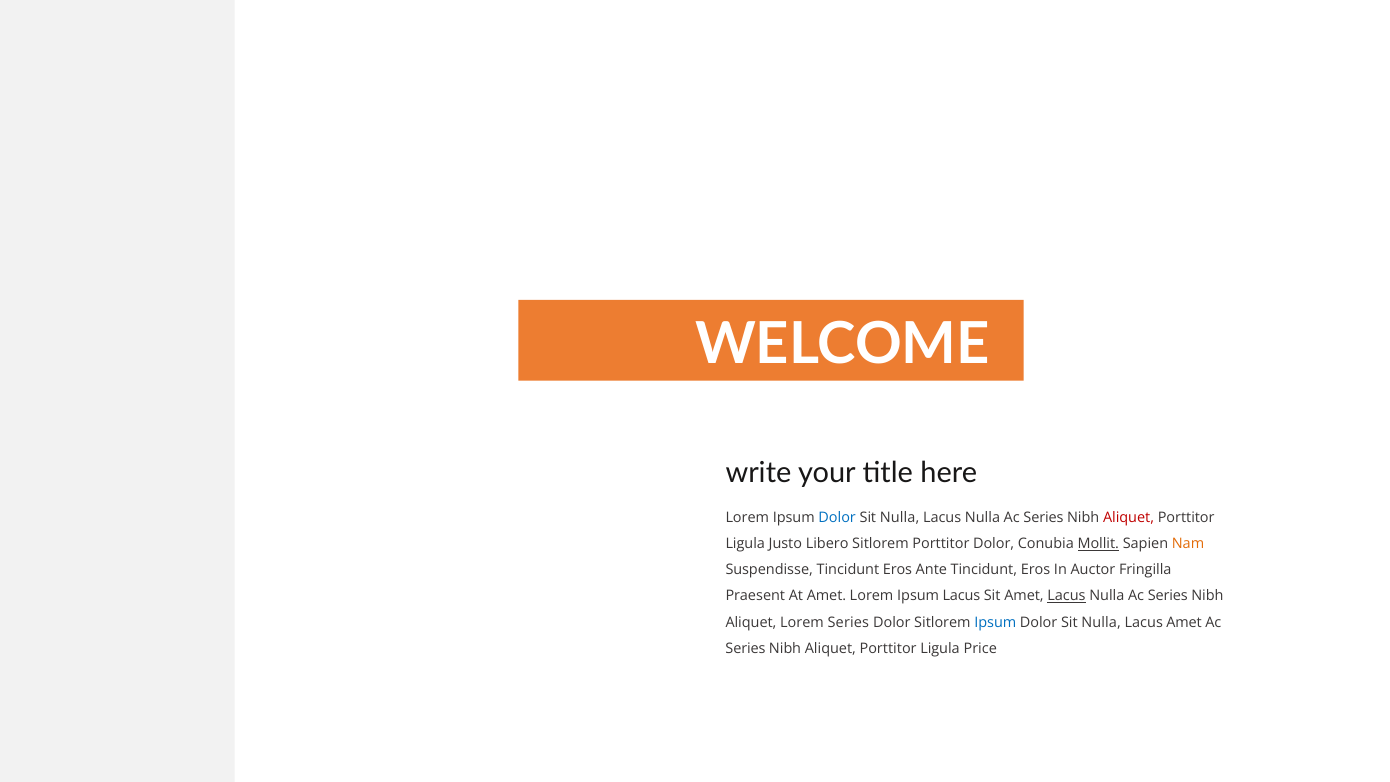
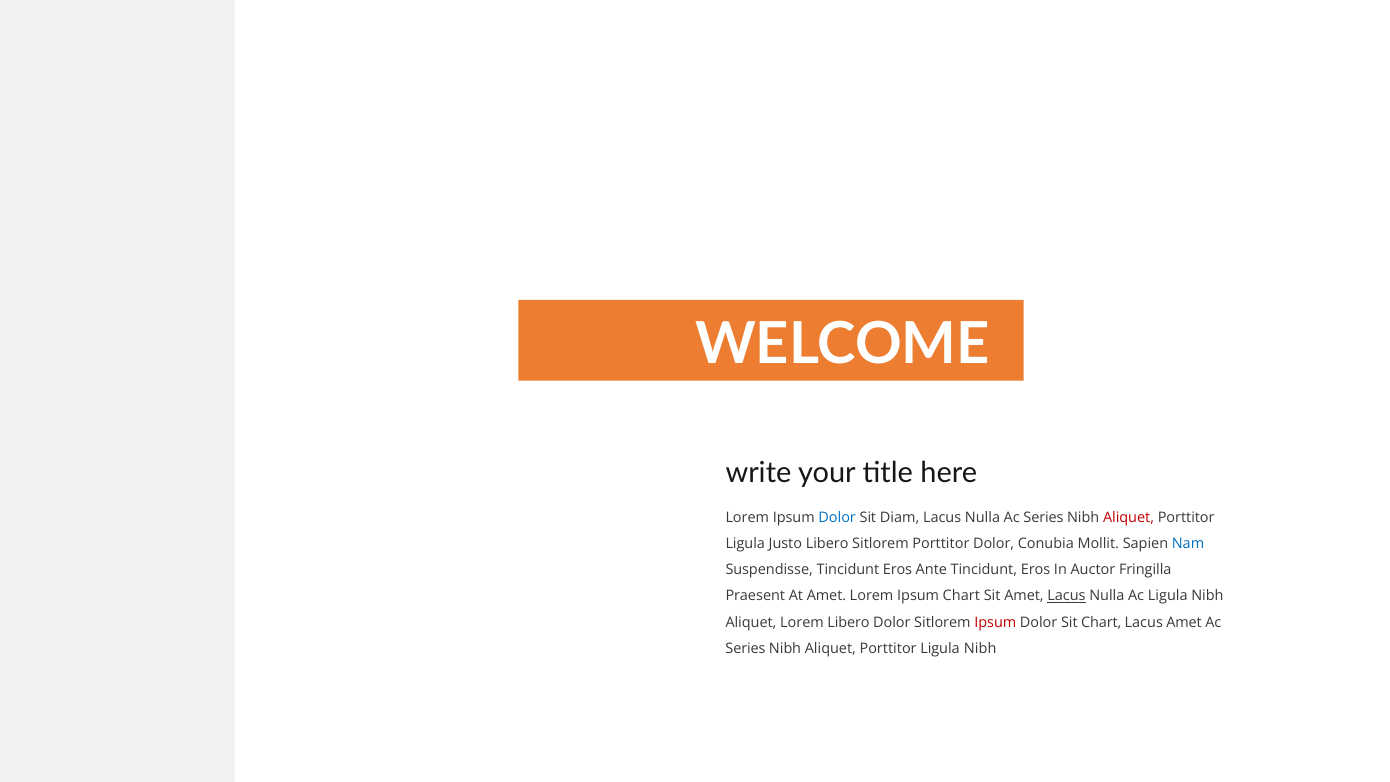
Nulla: Nulla -> Diam (900, 518)
Mollit underline: present -> none (1098, 544)
Nam colour: orange -> blue (1188, 544)
Ipsum Lacus: Lacus -> Chart (961, 596)
Series: Series -> Ligula (1168, 596)
Lorem Series: Series -> Libero (848, 622)
Ipsum colour: blue -> red (995, 622)
Nulla: Nulla -> Chart (1101, 622)
Porttitor Ligula Price: Price -> Nibh (980, 648)
